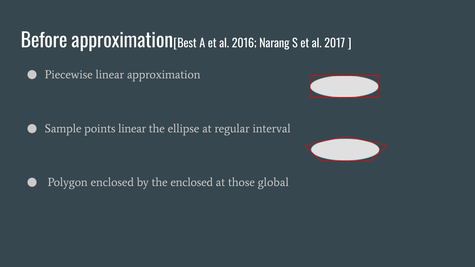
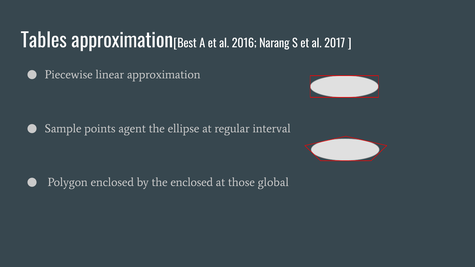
Before: Before -> Tables (44, 41)
points linear: linear -> agent (132, 129)
